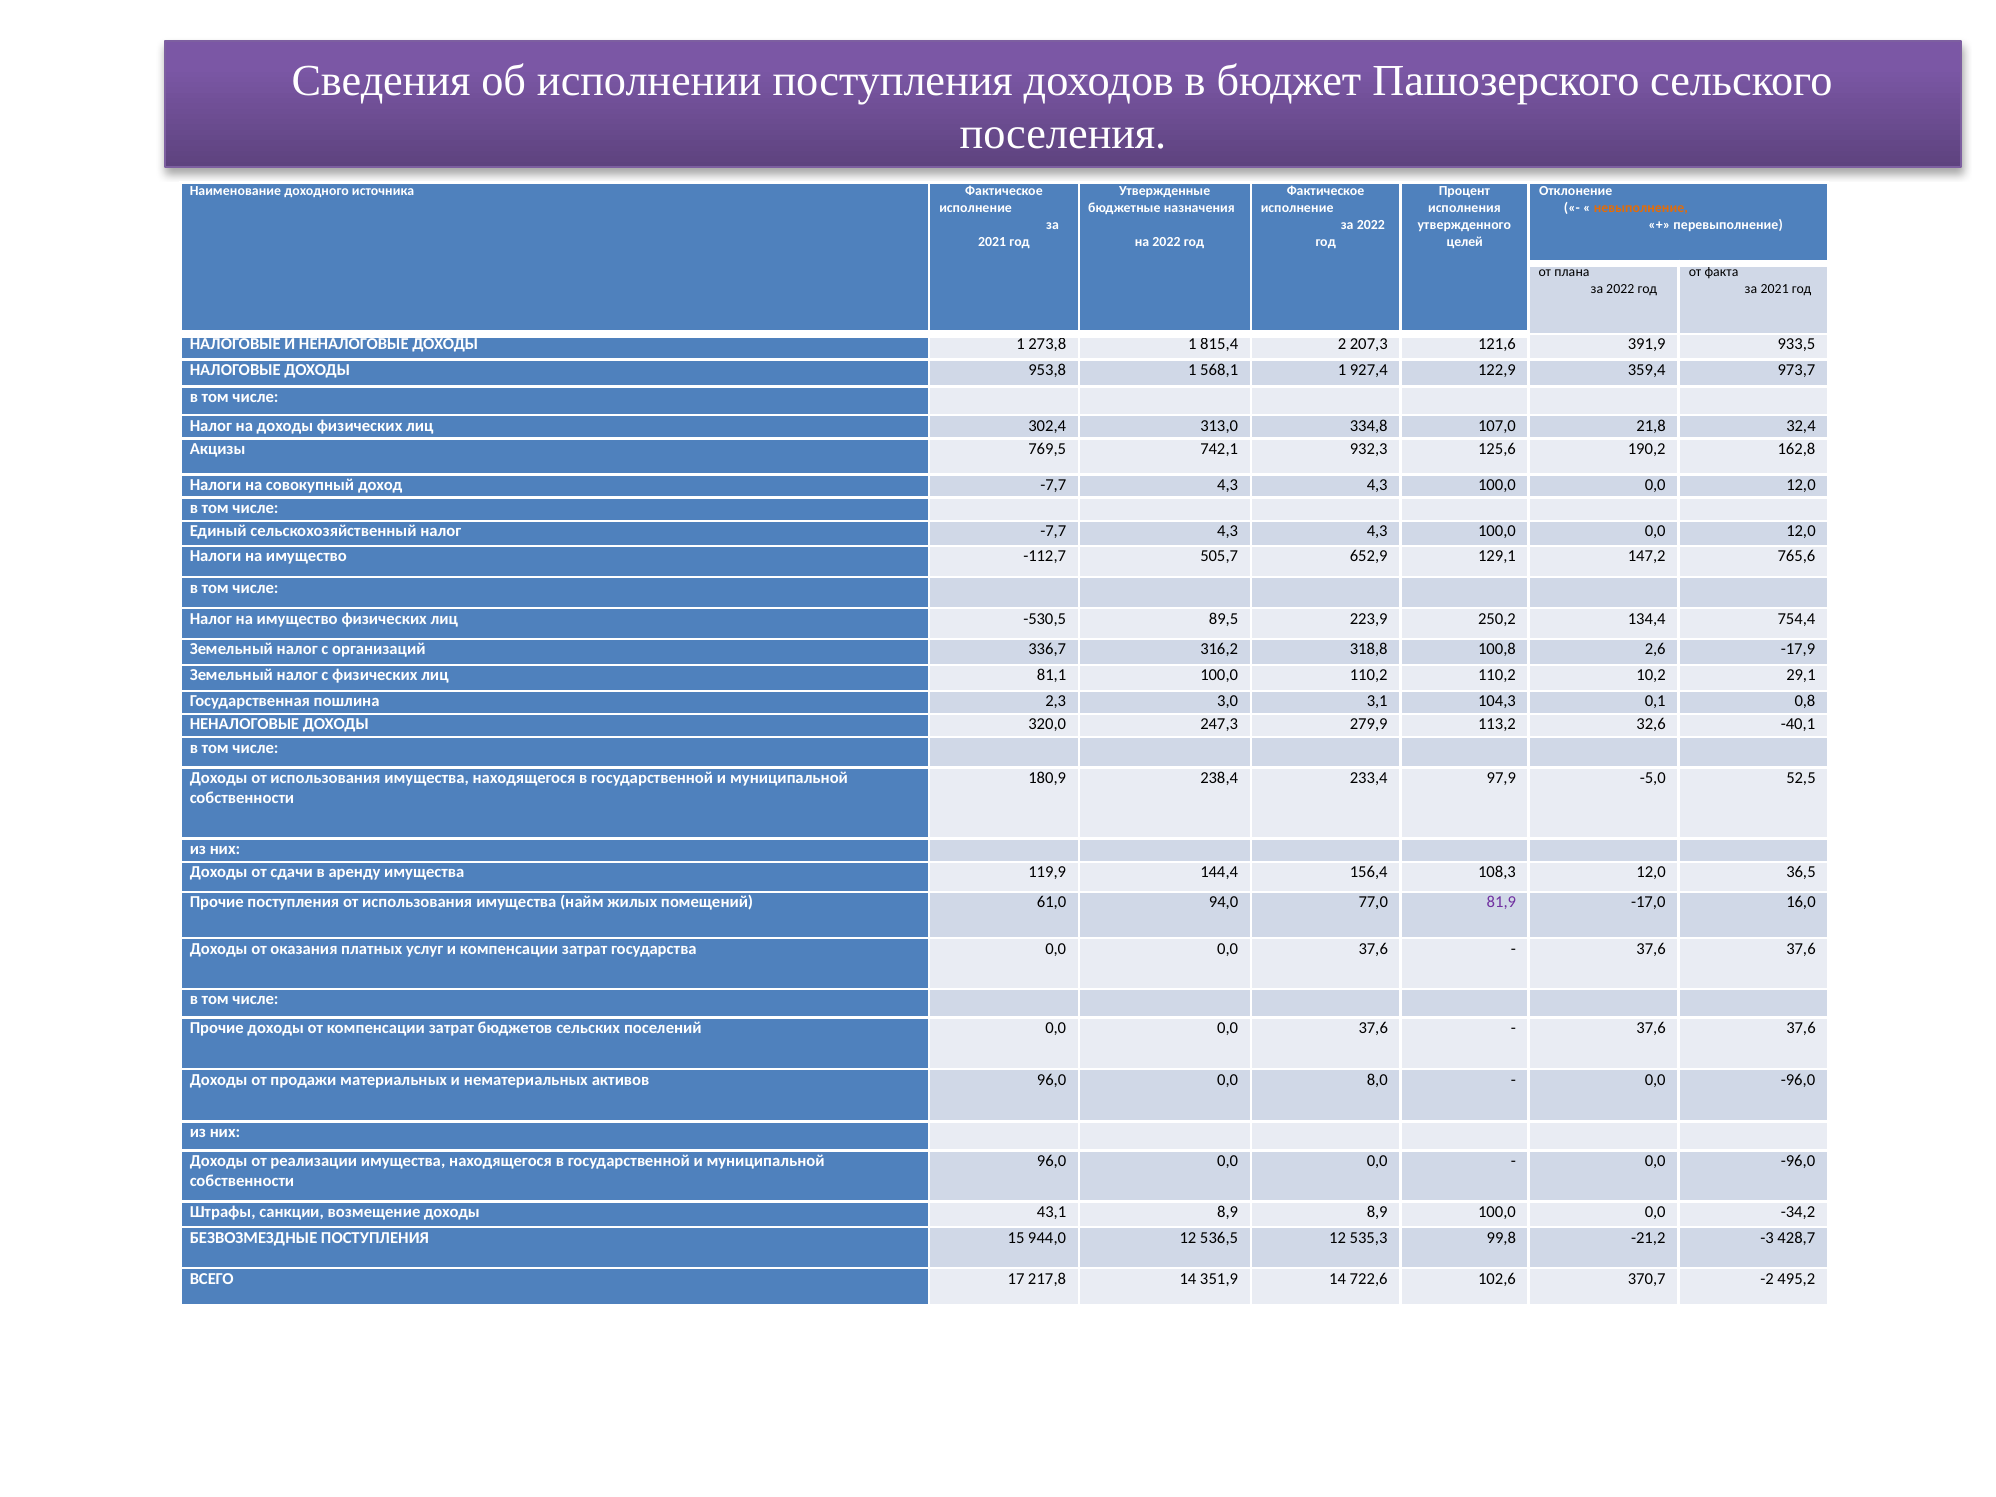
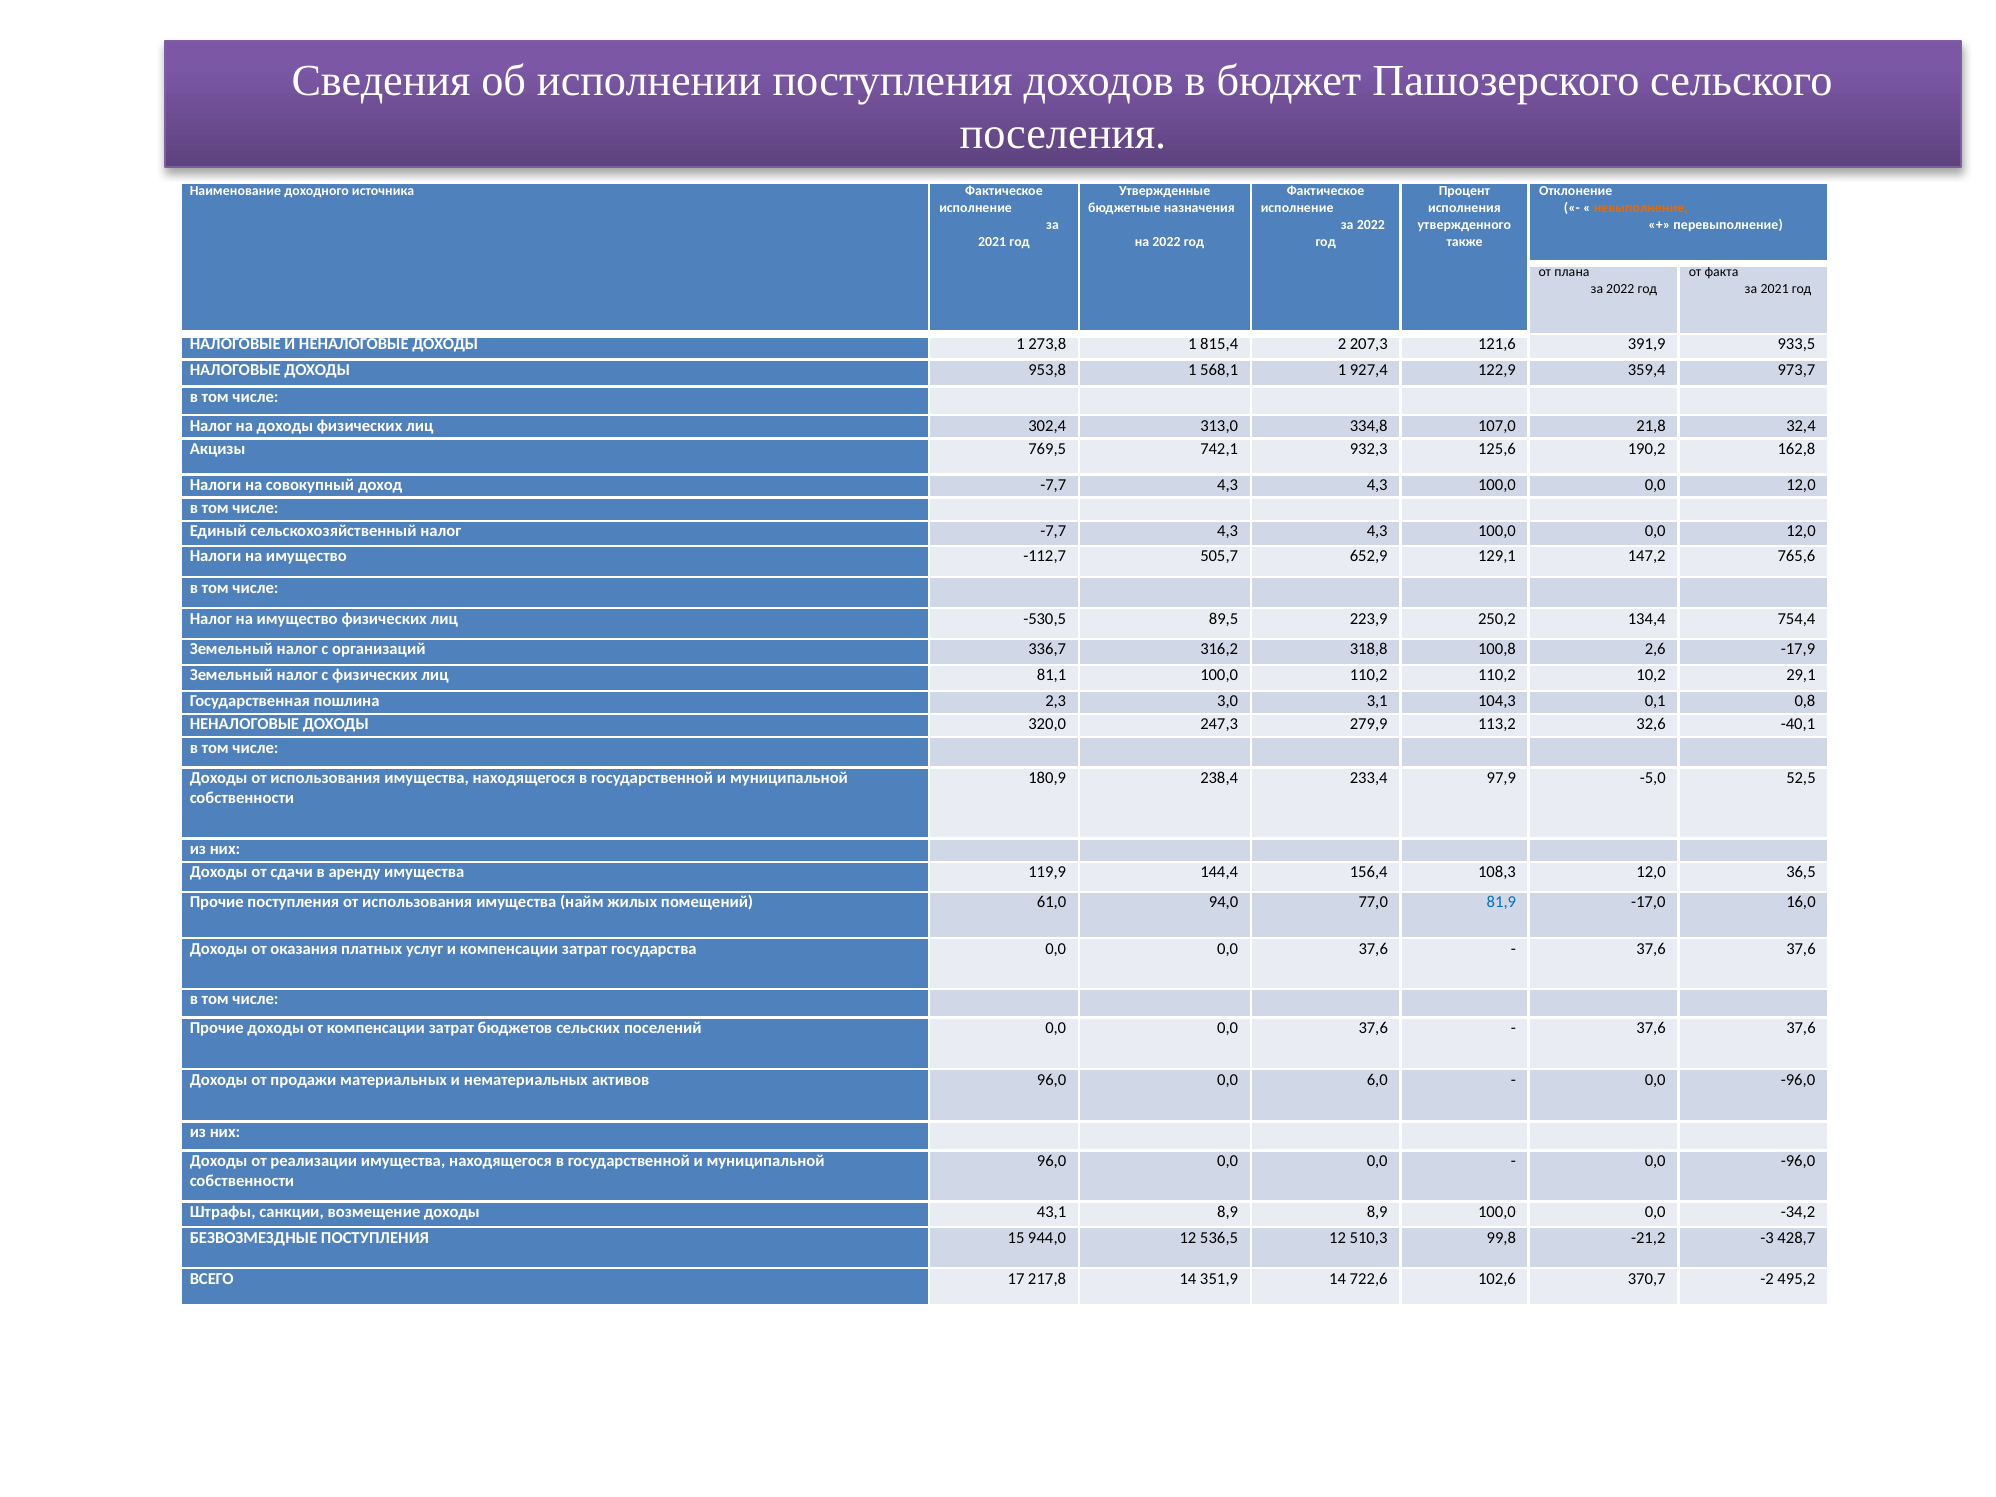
целей: целей -> также (1465, 242)
81,9 colour: purple -> blue (1501, 902)
8,0: 8,0 -> 6,0 (1377, 1080)
535,3: 535,3 -> 510,3 (1369, 1238)
